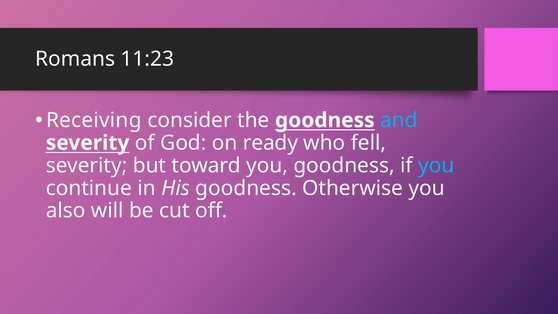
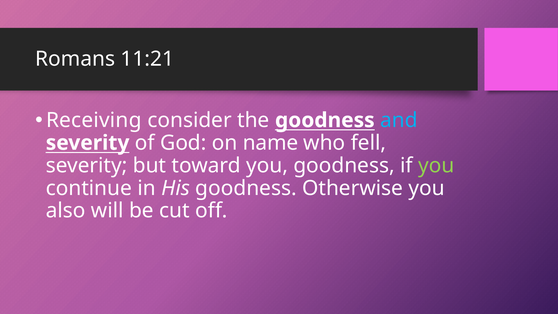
11:23: 11:23 -> 11:21 (147, 59)
ready: ready -> name (270, 143)
you colour: light blue -> light green (436, 165)
